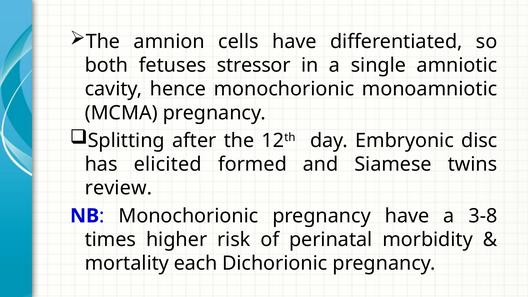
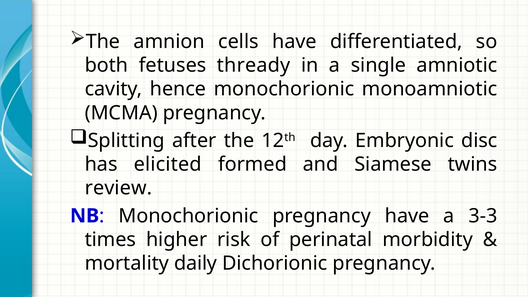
stressor: stressor -> thready (254, 65)
3-8: 3-8 -> 3-3 (483, 216)
each: each -> daily (196, 263)
